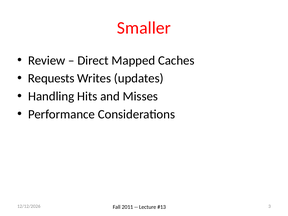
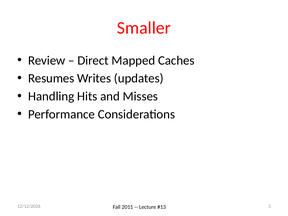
Requests: Requests -> Resumes (51, 78)
